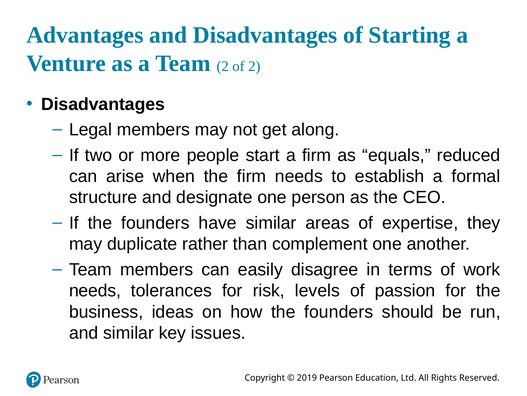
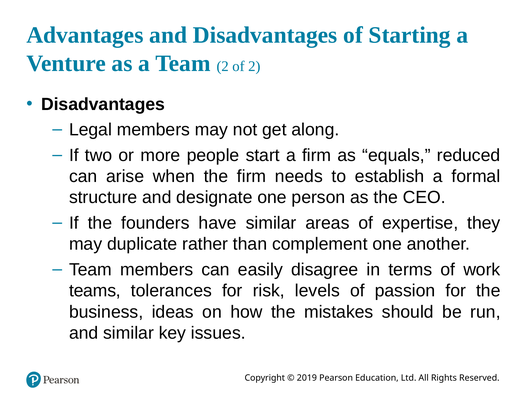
needs: needs -> teams (95, 290)
how the founders: founders -> mistakes (339, 311)
